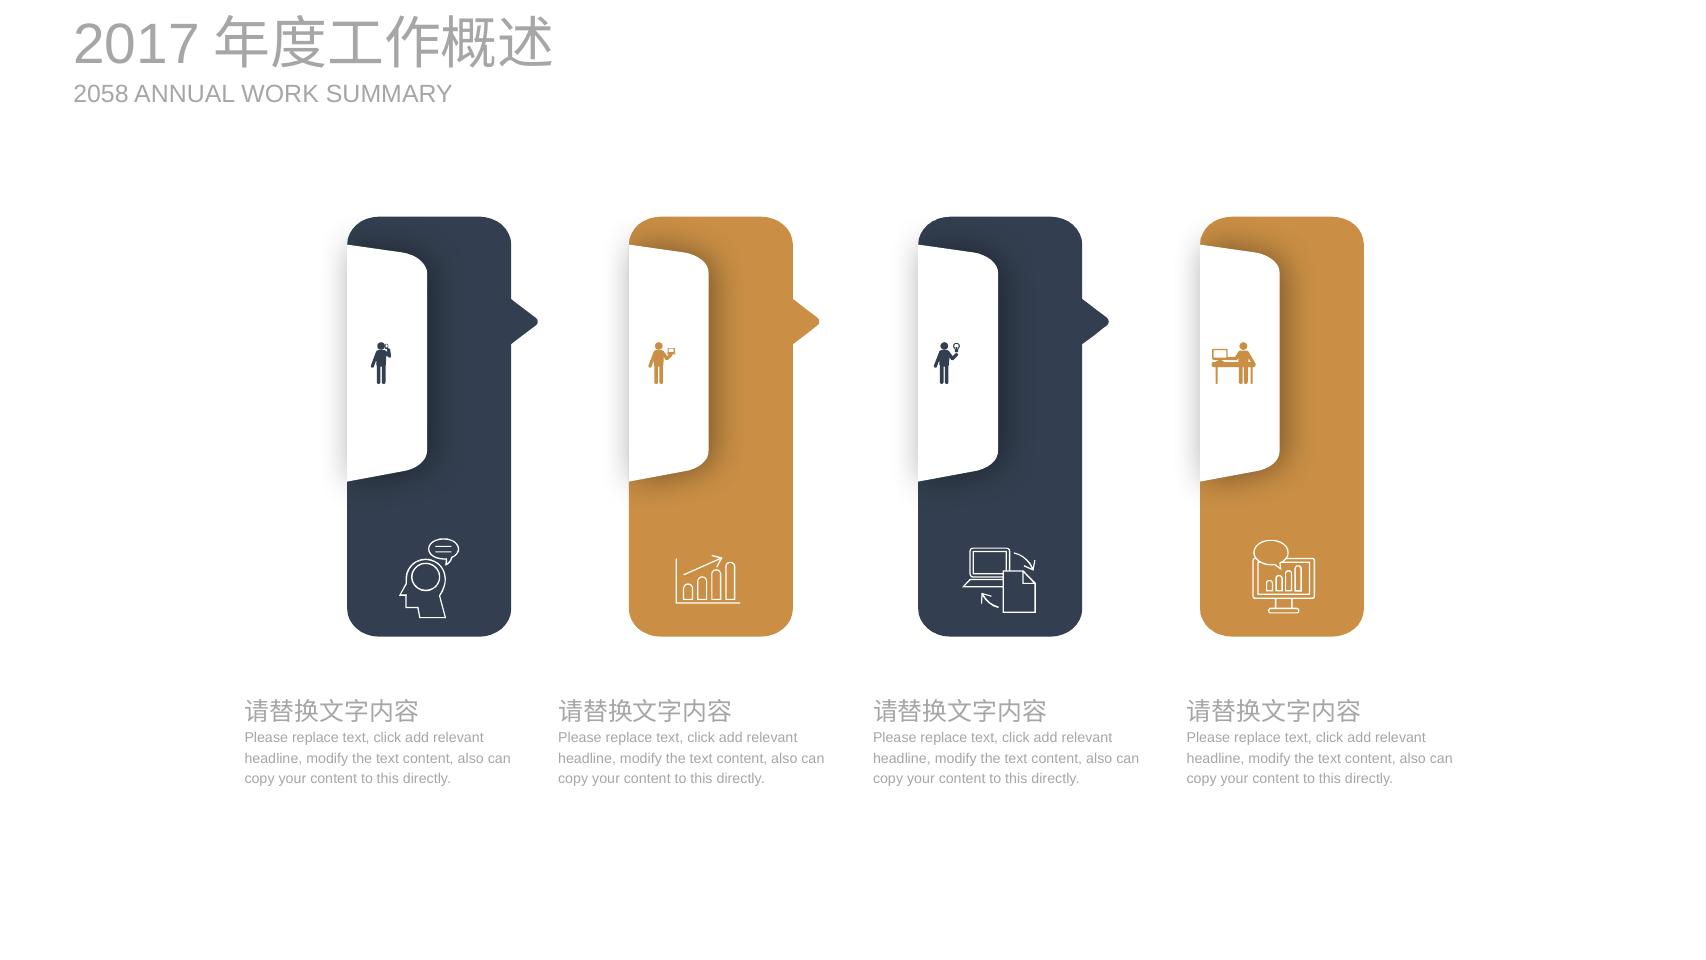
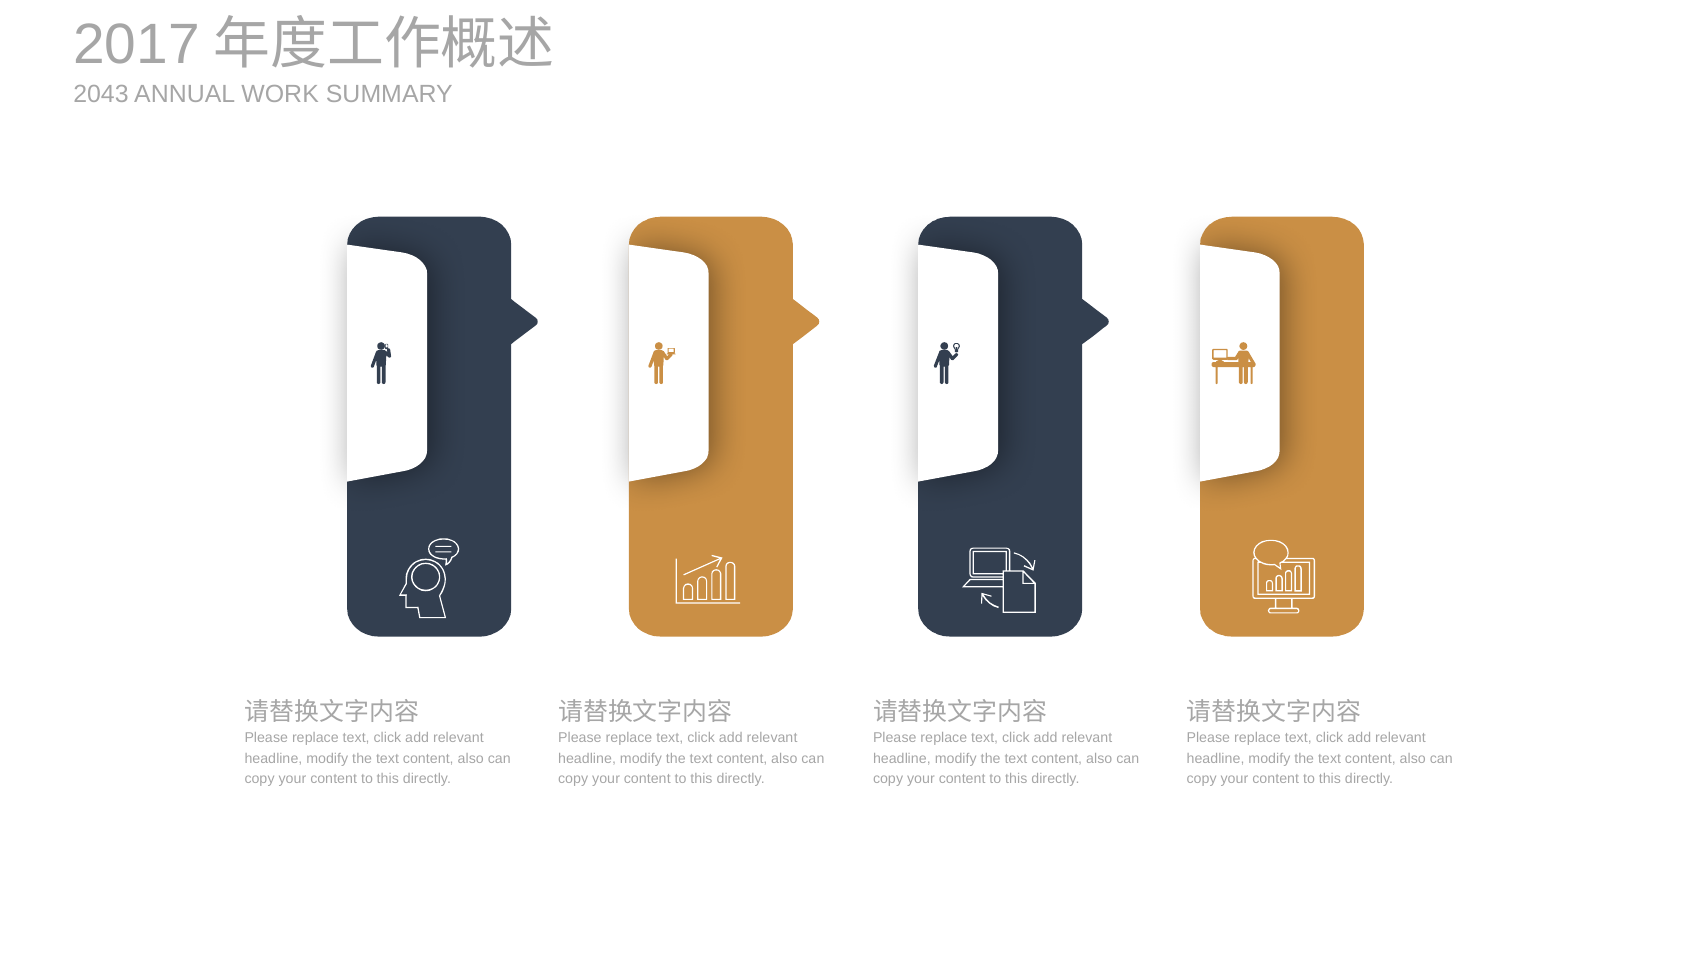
2058: 2058 -> 2043 (101, 95)
